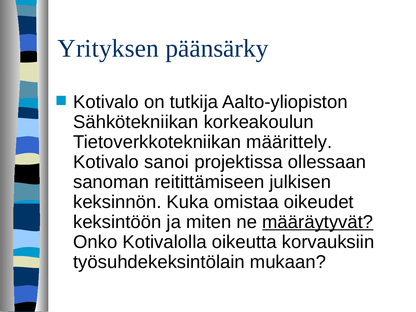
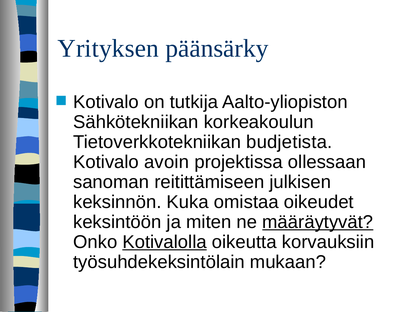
määrittely: määrittely -> budjetista (289, 142)
sanoi: sanoi -> avoin (167, 162)
Kotivalolla underline: none -> present (165, 242)
